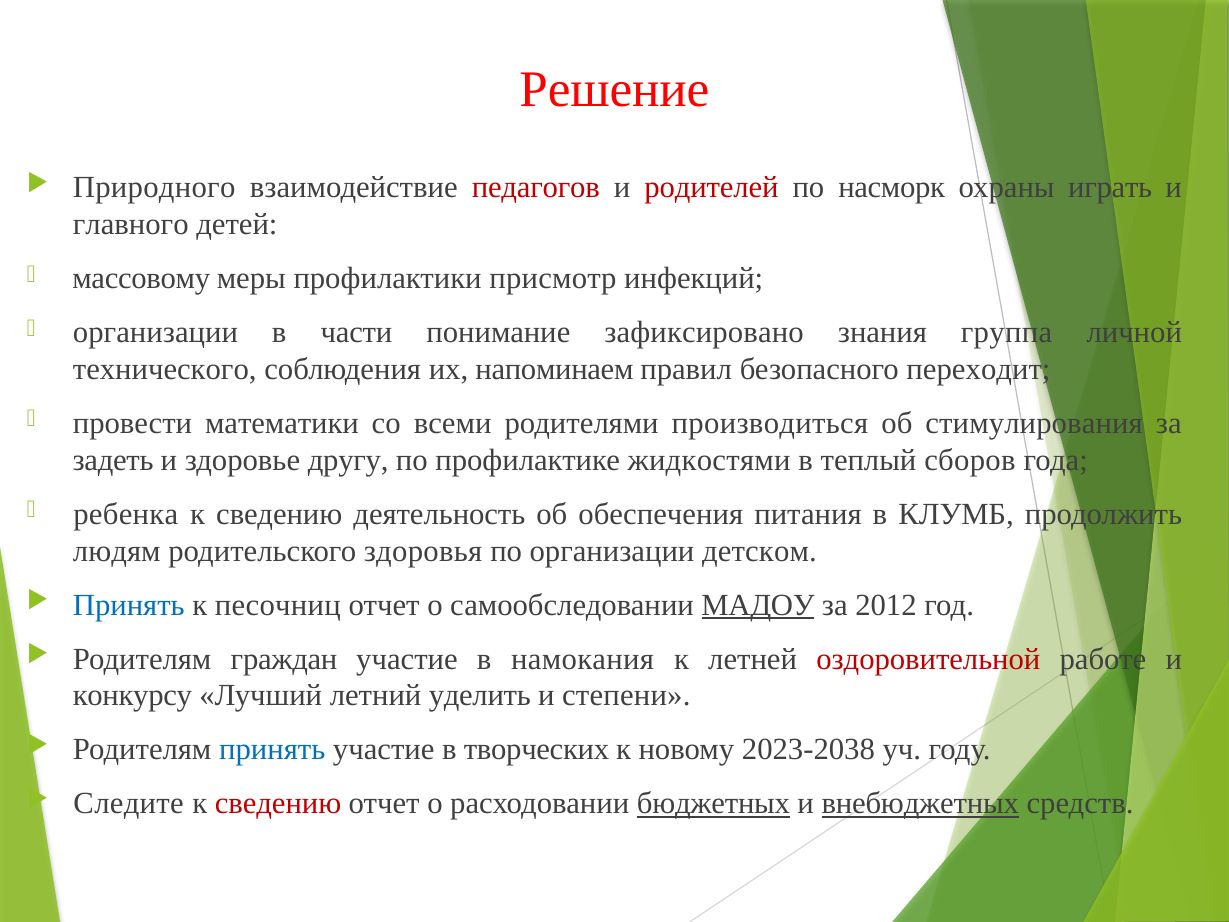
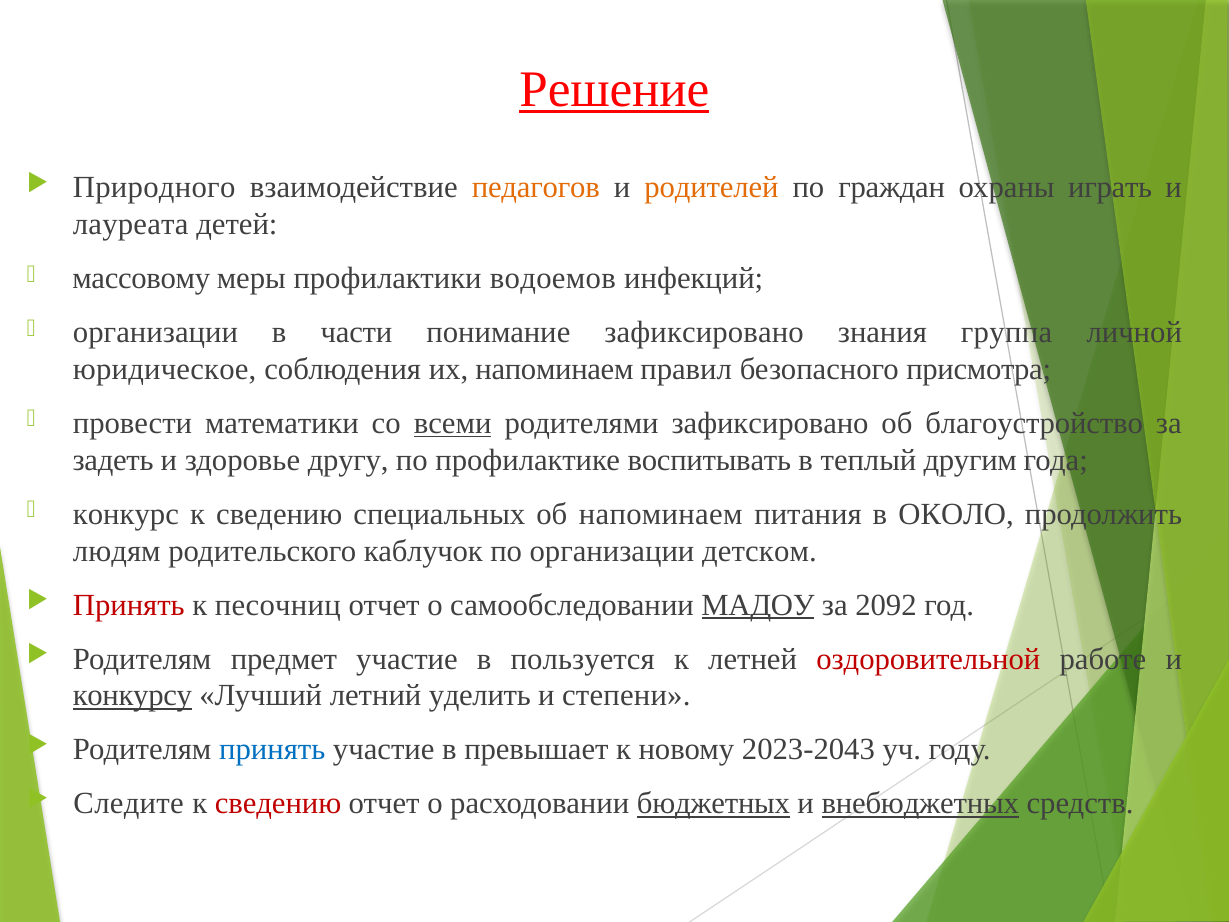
Решение underline: none -> present (614, 89)
педагогов colour: red -> orange (536, 188)
родителей colour: red -> orange (712, 188)
насморк: насморк -> граждан (892, 188)
главного: главного -> лауреата (131, 224)
присмотр: присмотр -> водоемов (553, 278)
технического: технического -> юридическое (165, 369)
переходит: переходит -> присмотра (979, 369)
всеми underline: none -> present (453, 423)
родителями производиться: производиться -> зафиксировано (770, 423)
стимулирования: стимулирования -> благоустройство (1034, 423)
жидкостями: жидкостями -> воспитывать (709, 460)
сборов: сборов -> другим (970, 460)
ребенка: ребенка -> конкурс (126, 514)
деятельность: деятельность -> специальных (439, 514)
об обеспечения: обеспечения -> напоминаем (661, 514)
КЛУМБ: КЛУМБ -> ОКОЛО (956, 514)
здоровья: здоровья -> каблучок (423, 551)
Принять colour: blue -> red (129, 605)
2012: 2012 -> 2092 (886, 605)
граждан: граждан -> предмет (284, 659)
намокания: намокания -> пользуется (583, 659)
конкурсу underline: none -> present (132, 696)
творческих: творческих -> превышает (536, 750)
2023-2038: 2023-2038 -> 2023-2043 (808, 750)
